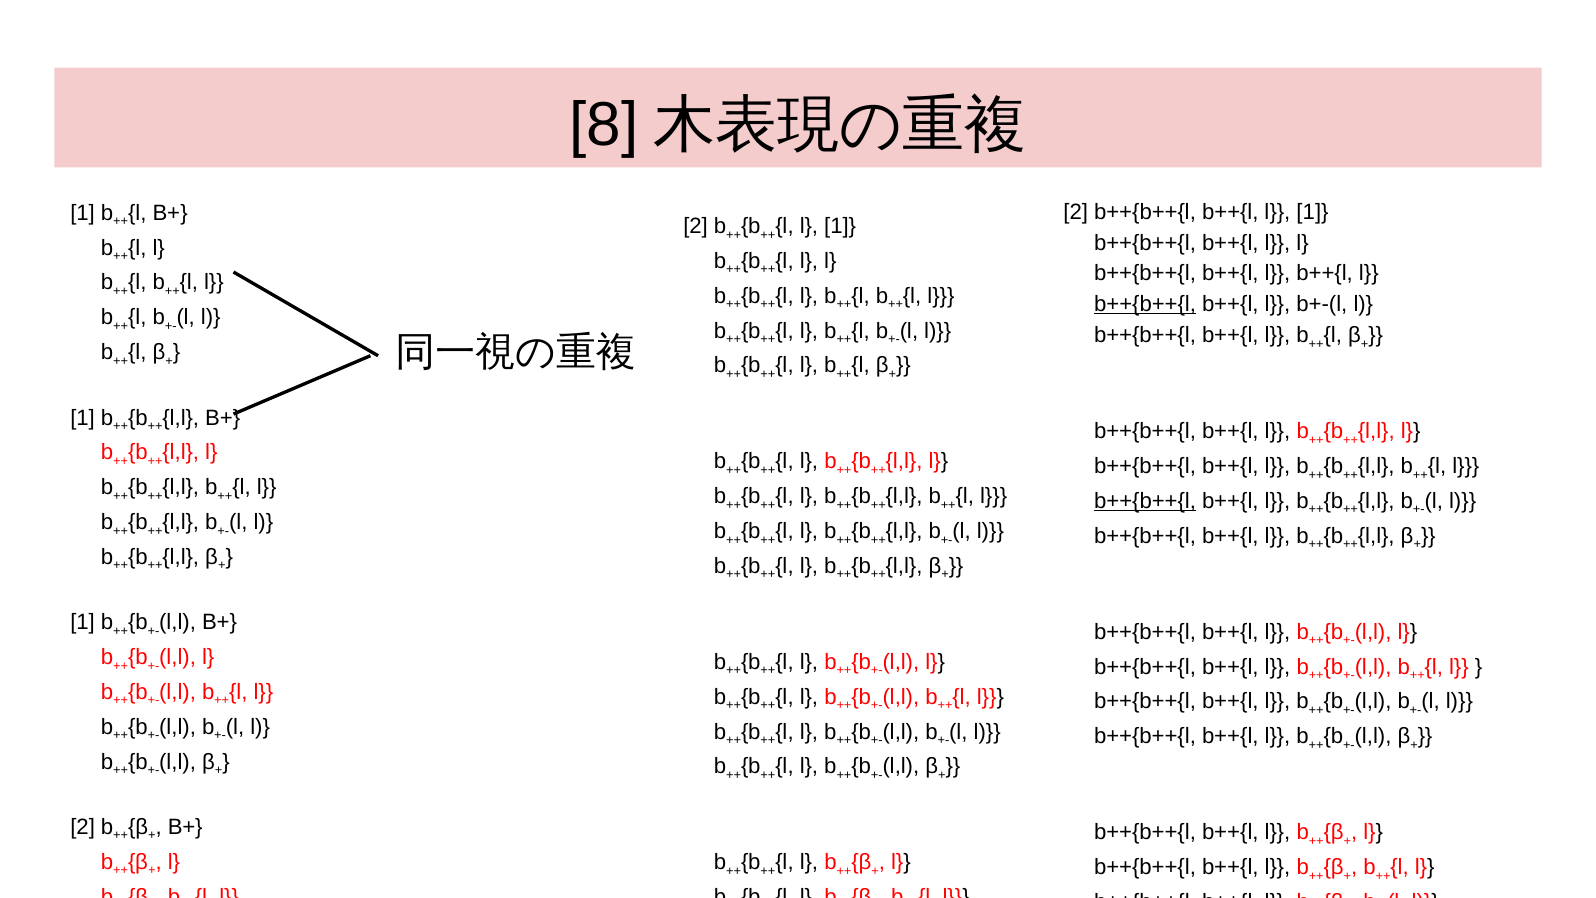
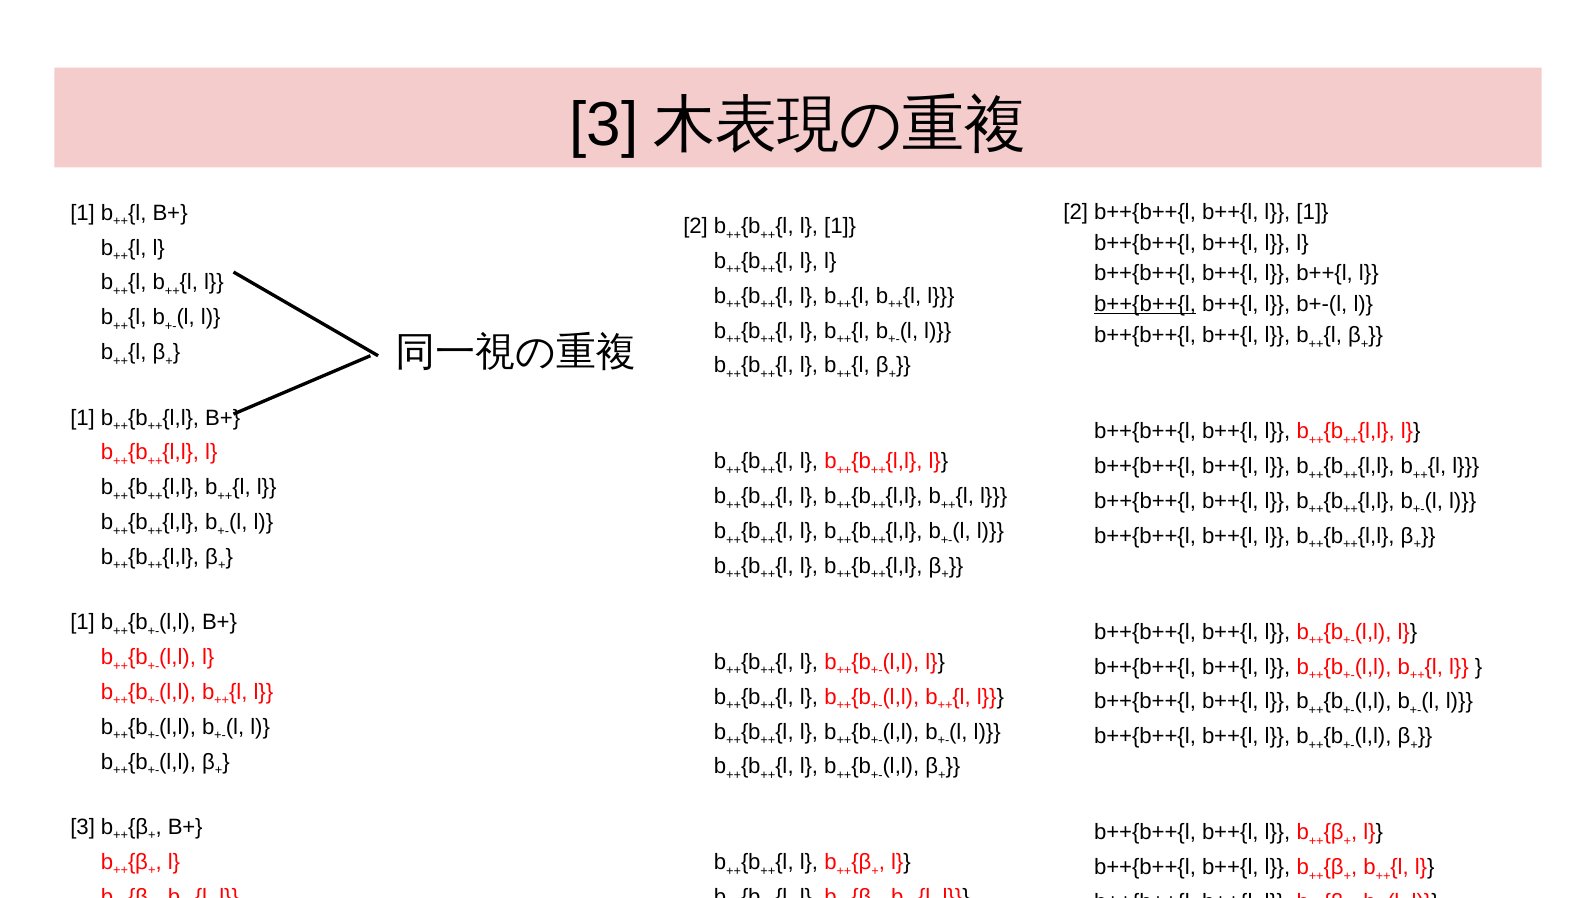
8: 8 -> 3 (604, 125)
b++{b++{l underline: present -> none (1145, 501)
2: 2 -> 3 (83, 827)
